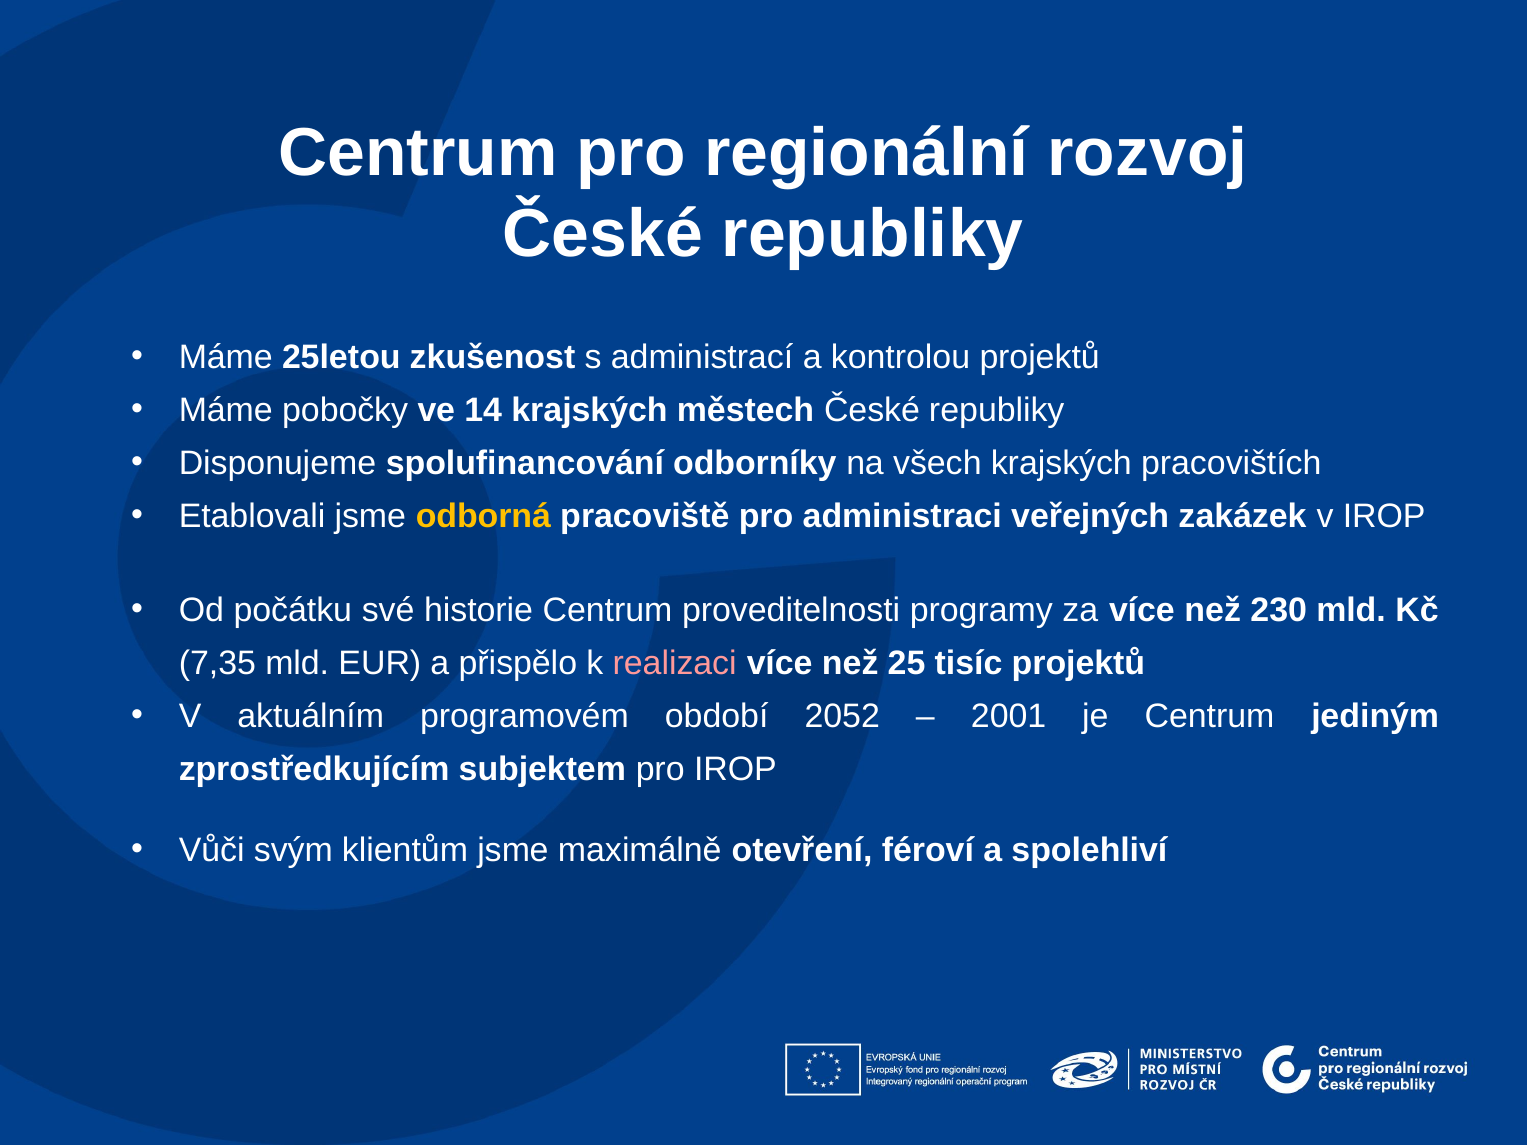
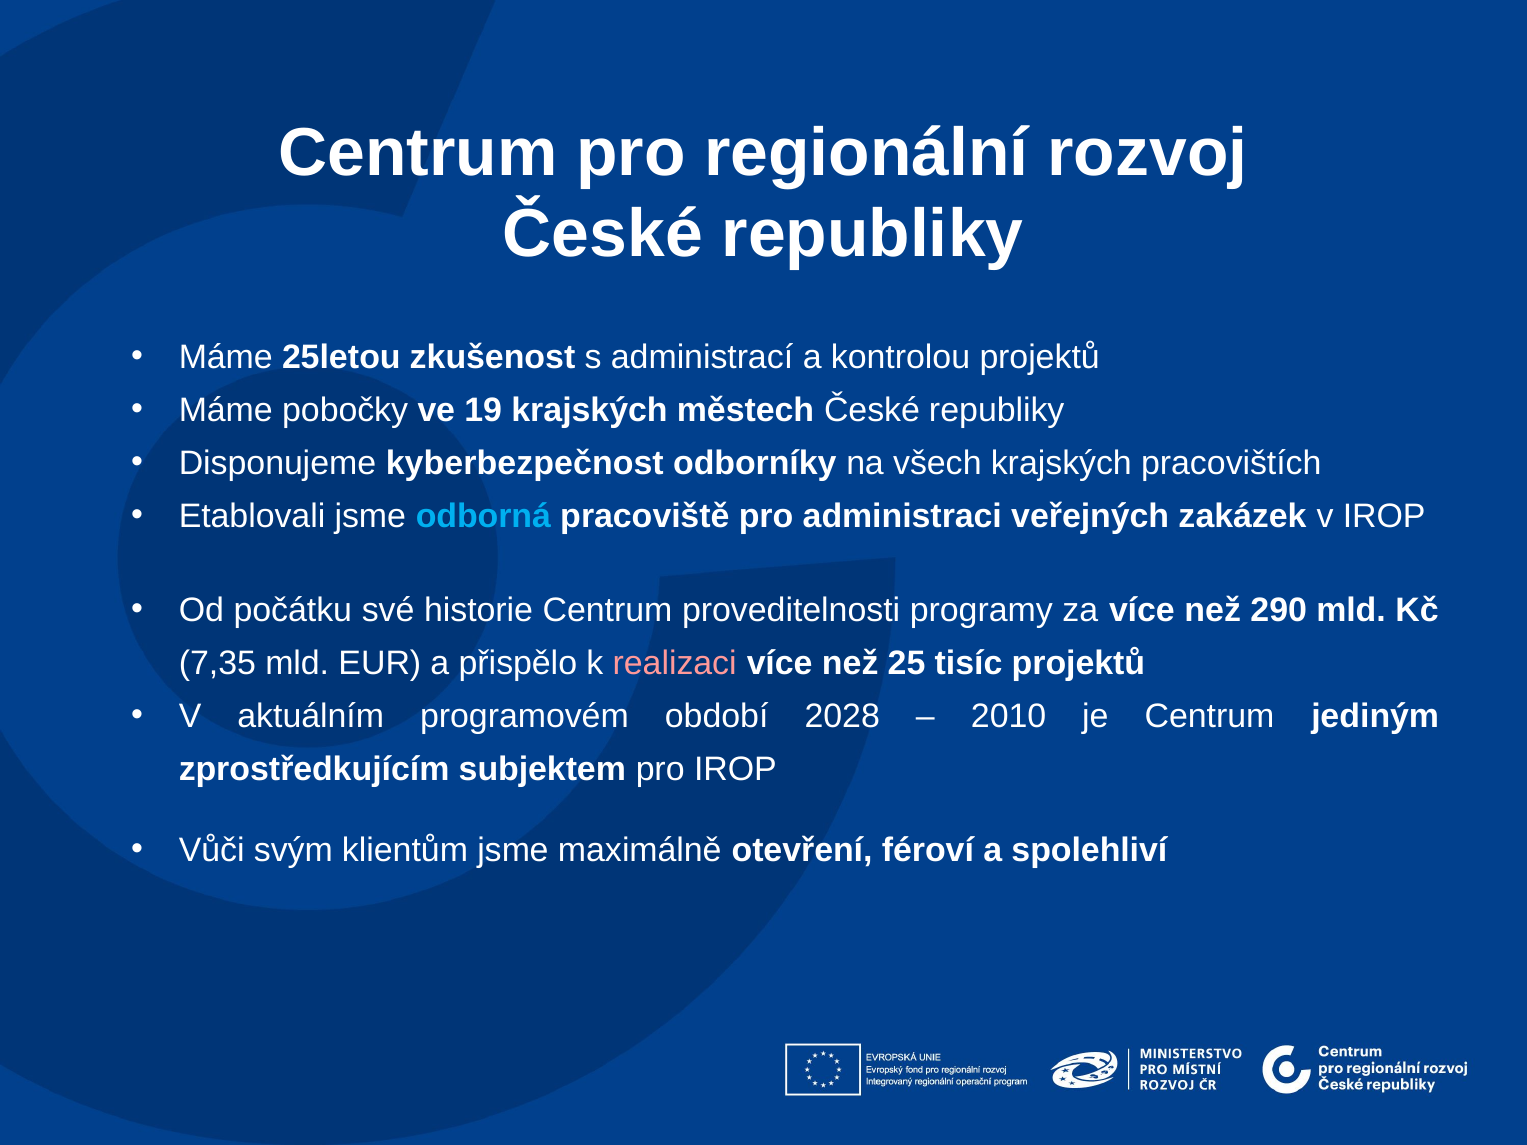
14: 14 -> 19 (483, 410)
spolufinancování: spolufinancování -> kyberbezpečnost (525, 463)
odborná colour: yellow -> light blue (483, 516)
230: 230 -> 290 (1279, 610)
2052: 2052 -> 2028 (842, 716)
2001: 2001 -> 2010 (1009, 716)
